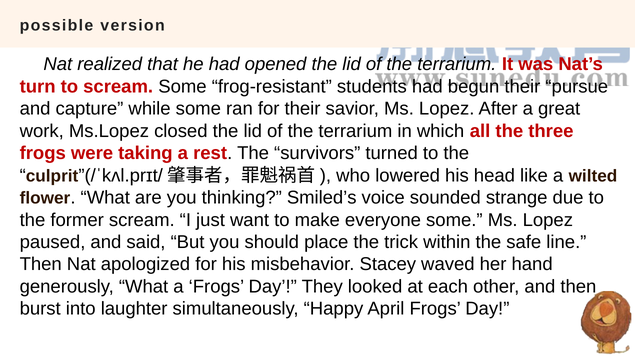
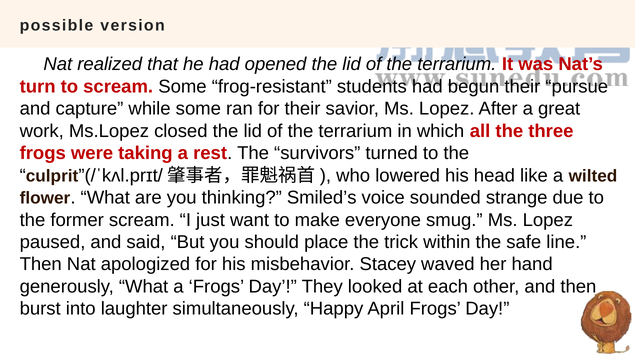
everyone some: some -> smug (454, 220)
